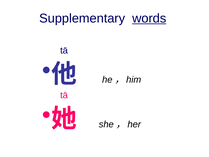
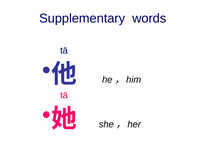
words underline: present -> none (149, 18)
